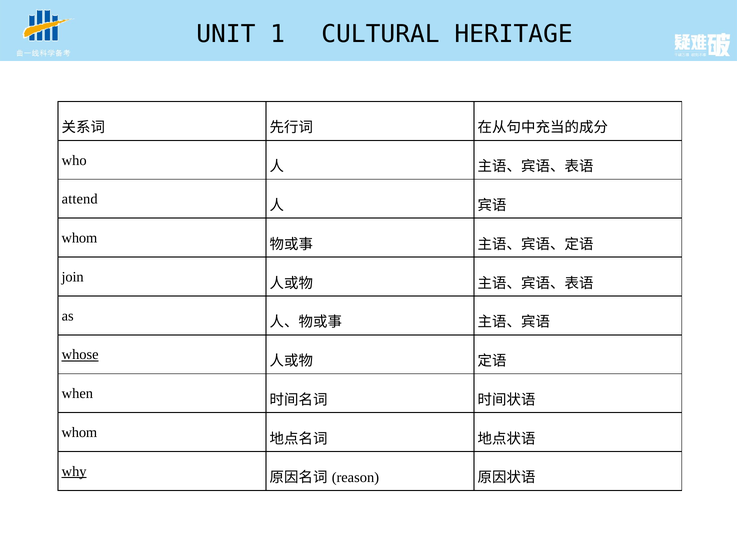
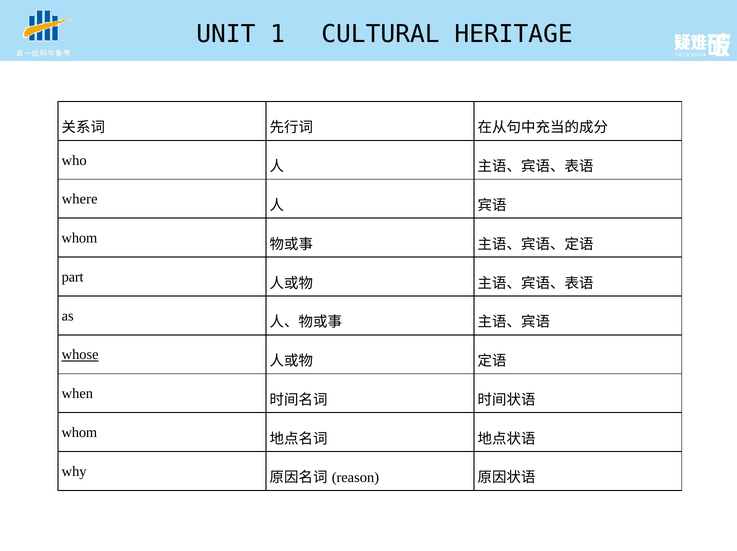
attend: attend -> where (80, 199)
join: join -> part (73, 277)
why underline: present -> none (74, 472)
